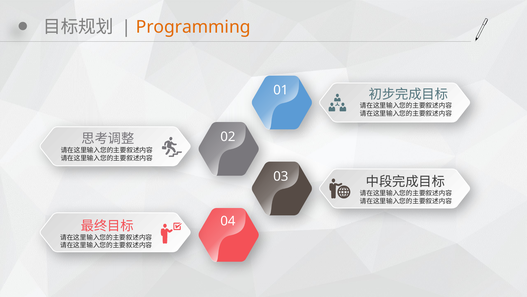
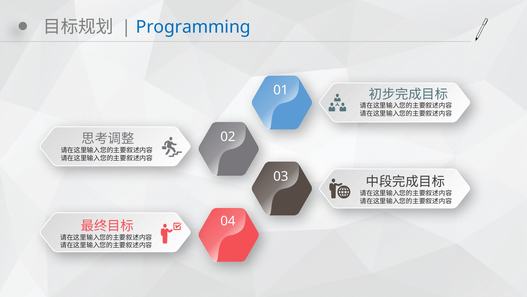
Programming colour: orange -> blue (193, 27)
